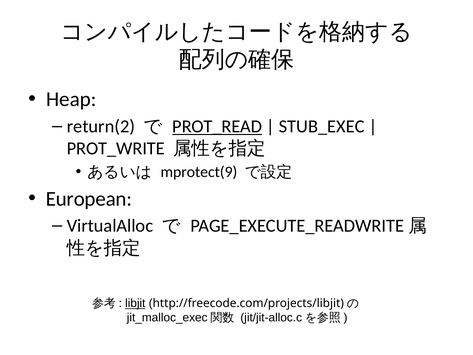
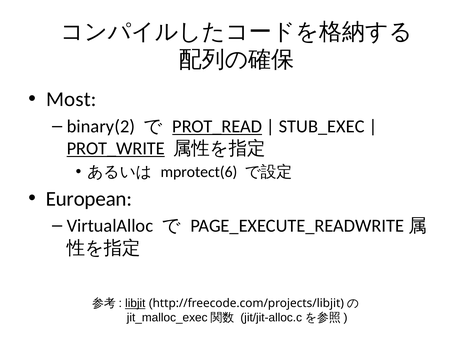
Heap: Heap -> Most (71, 99)
return(2: return(2 -> binary(2 (101, 126)
PROT_WRITE underline: none -> present (116, 148)
mprotect(9: mprotect(9 -> mprotect(6 (199, 172)
